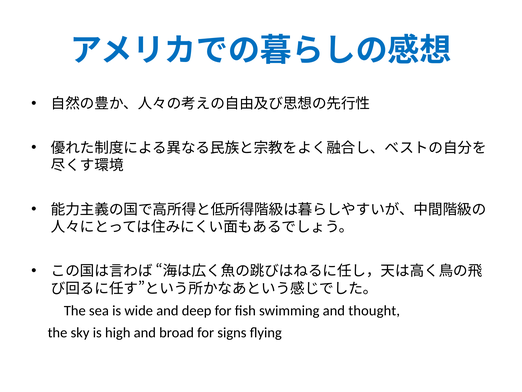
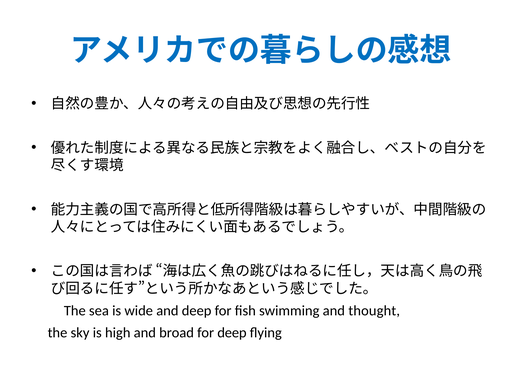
for signs: signs -> deep (232, 332)
